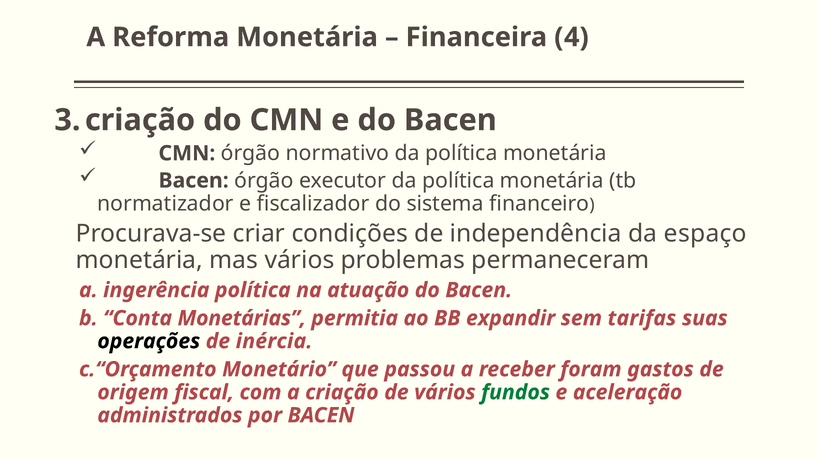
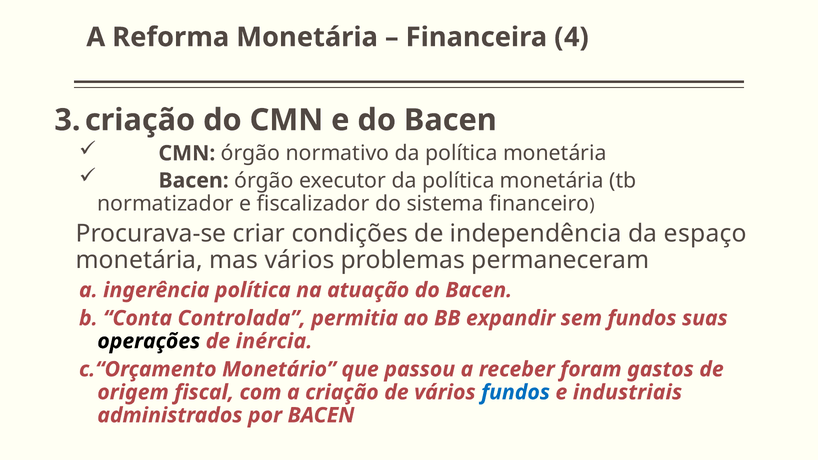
Monetárias: Monetárias -> Controlada (242, 318)
sem tarifas: tarifas -> fundos (642, 318)
fundos colour: green -> blue (516, 392)
aceleração: aceleração -> industriais (627, 392)
